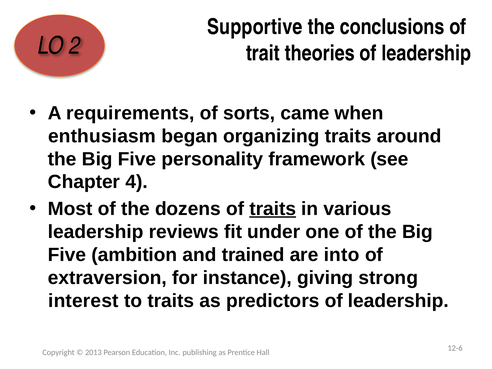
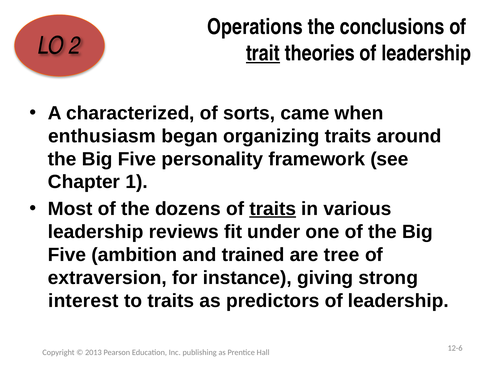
Supportive: Supportive -> Operations (255, 27)
trait underline: none -> present (263, 53)
requirements: requirements -> characterized (130, 113)
4: 4 -> 1 (137, 182)
into: into -> tree (342, 255)
